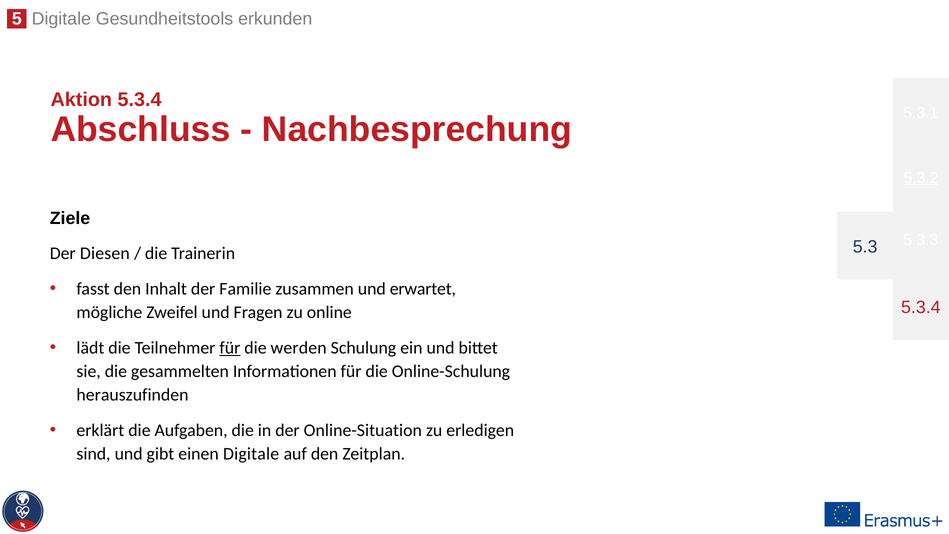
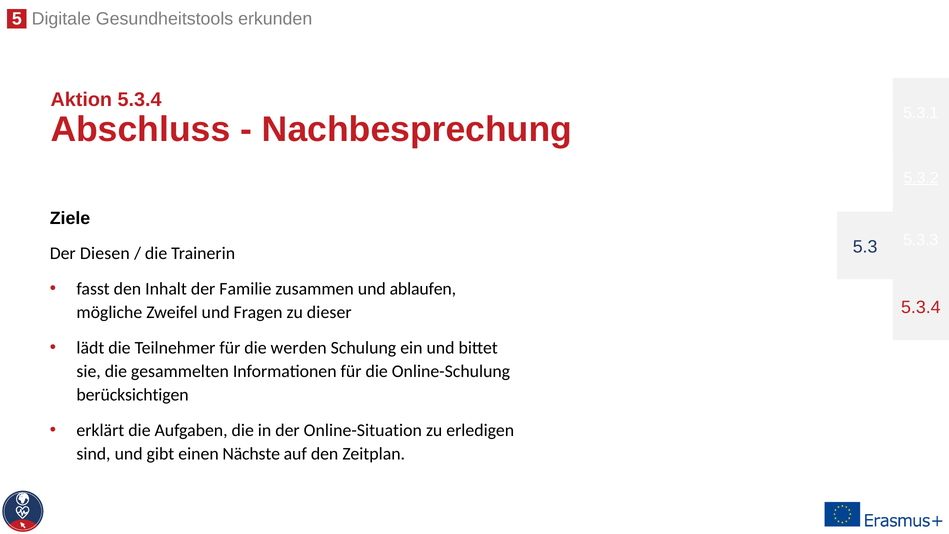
erwartet: erwartet -> ablaufen (423, 289)
online: online -> dieser (329, 312)
für underline: present -> none (230, 348)
herauszufinden: herauszufinden -> berücksichtigen (133, 395)
einen Digitale: Digitale -> Nächste (251, 453)
